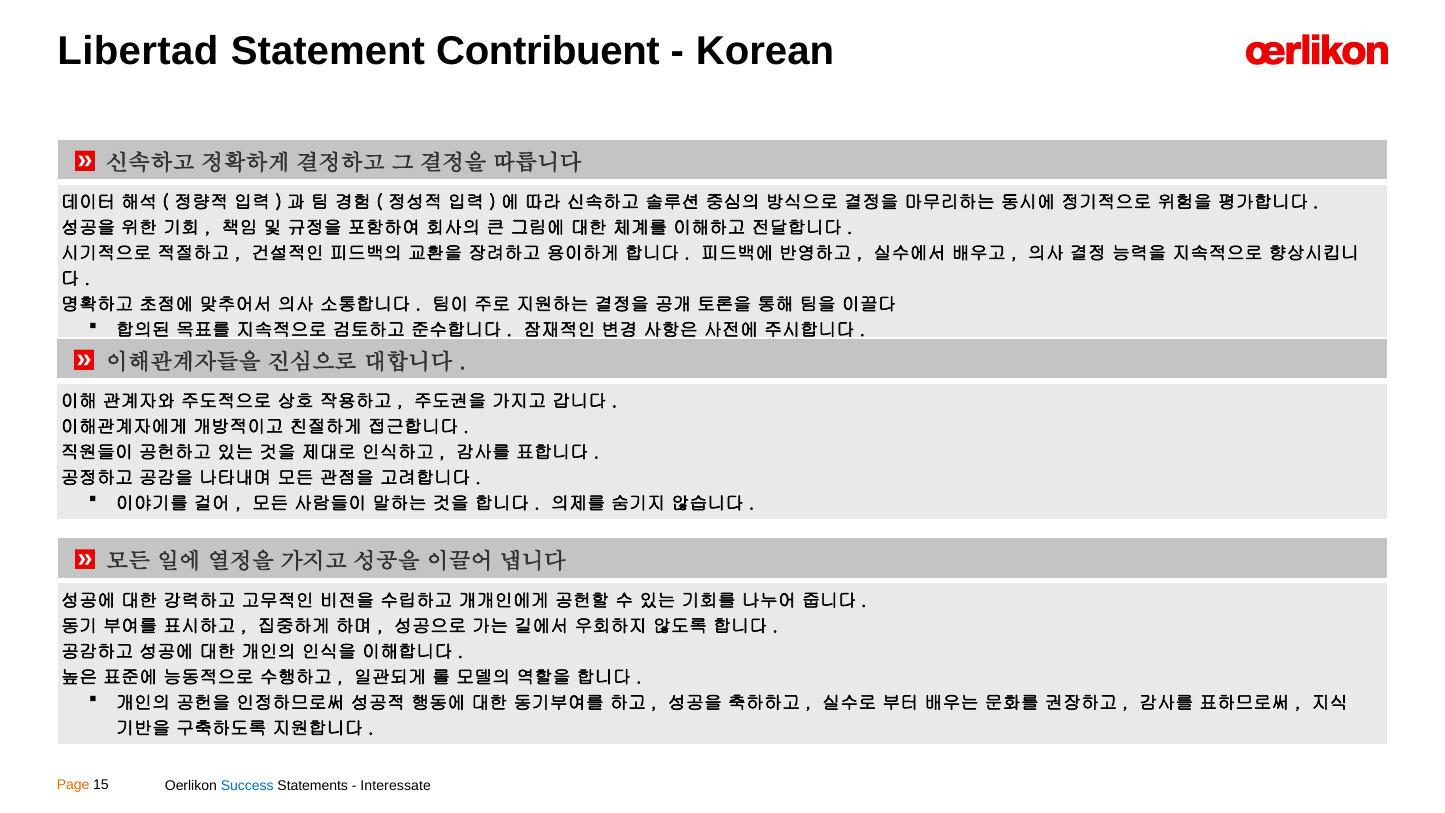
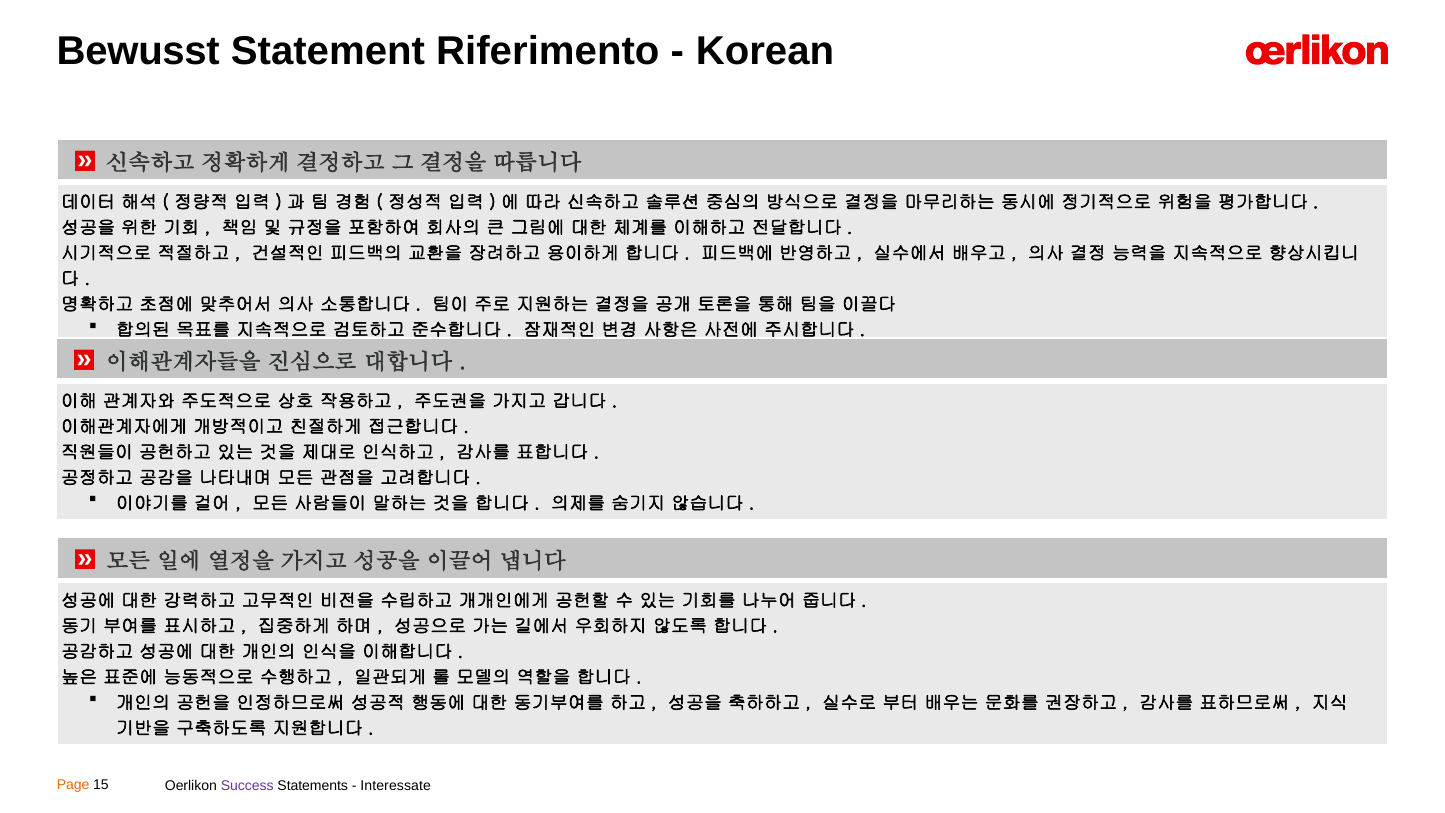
Libertad: Libertad -> Bewusst (138, 51)
Contribuent: Contribuent -> Riferimento (548, 51)
Success colour: blue -> purple (247, 785)
